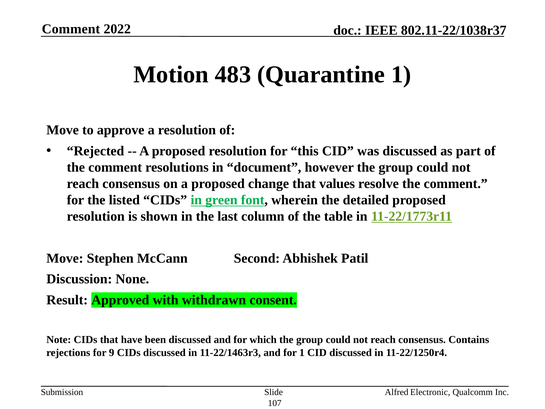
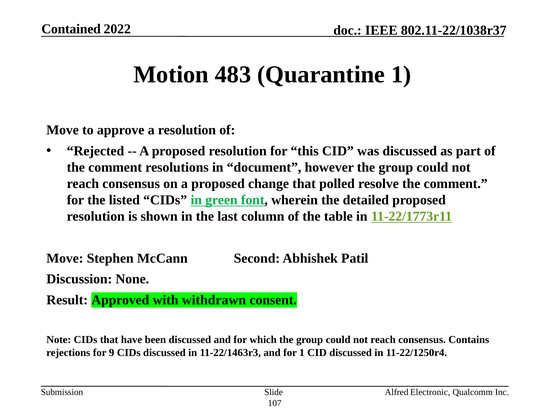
Comment: Comment -> Contained (71, 29)
values: values -> polled (337, 184)
